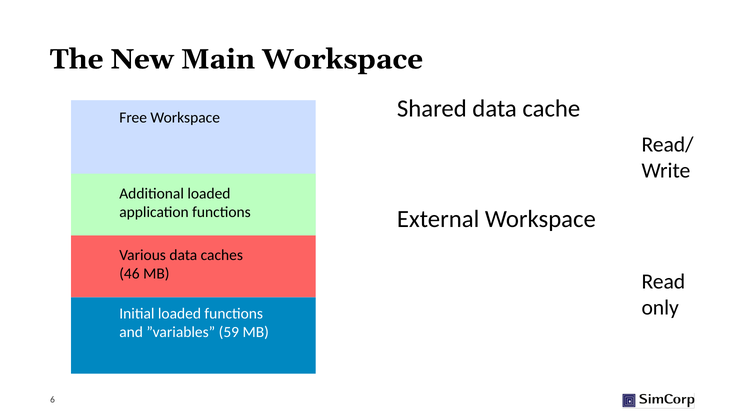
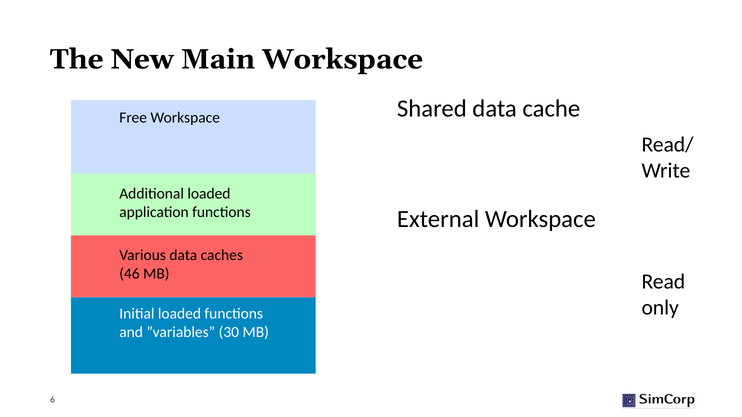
59: 59 -> 30 (229, 332)
